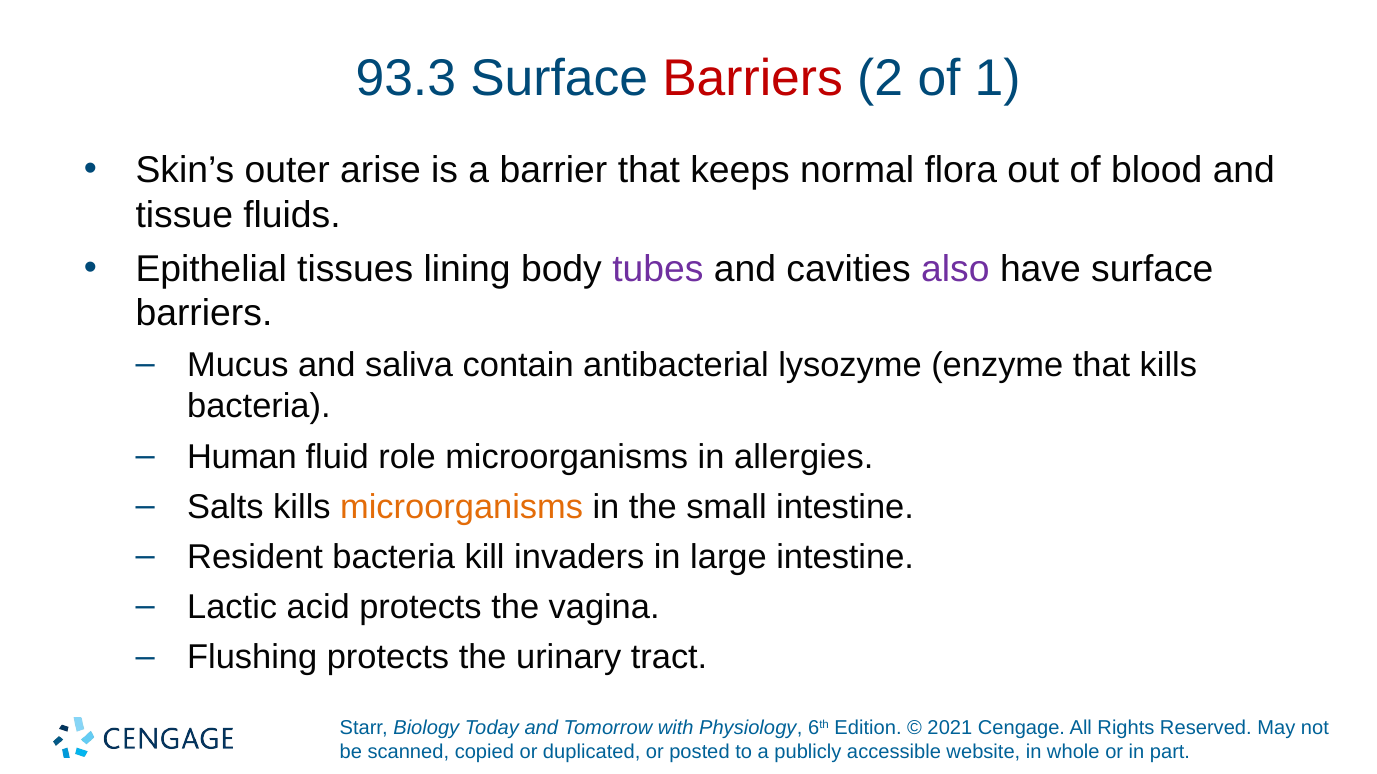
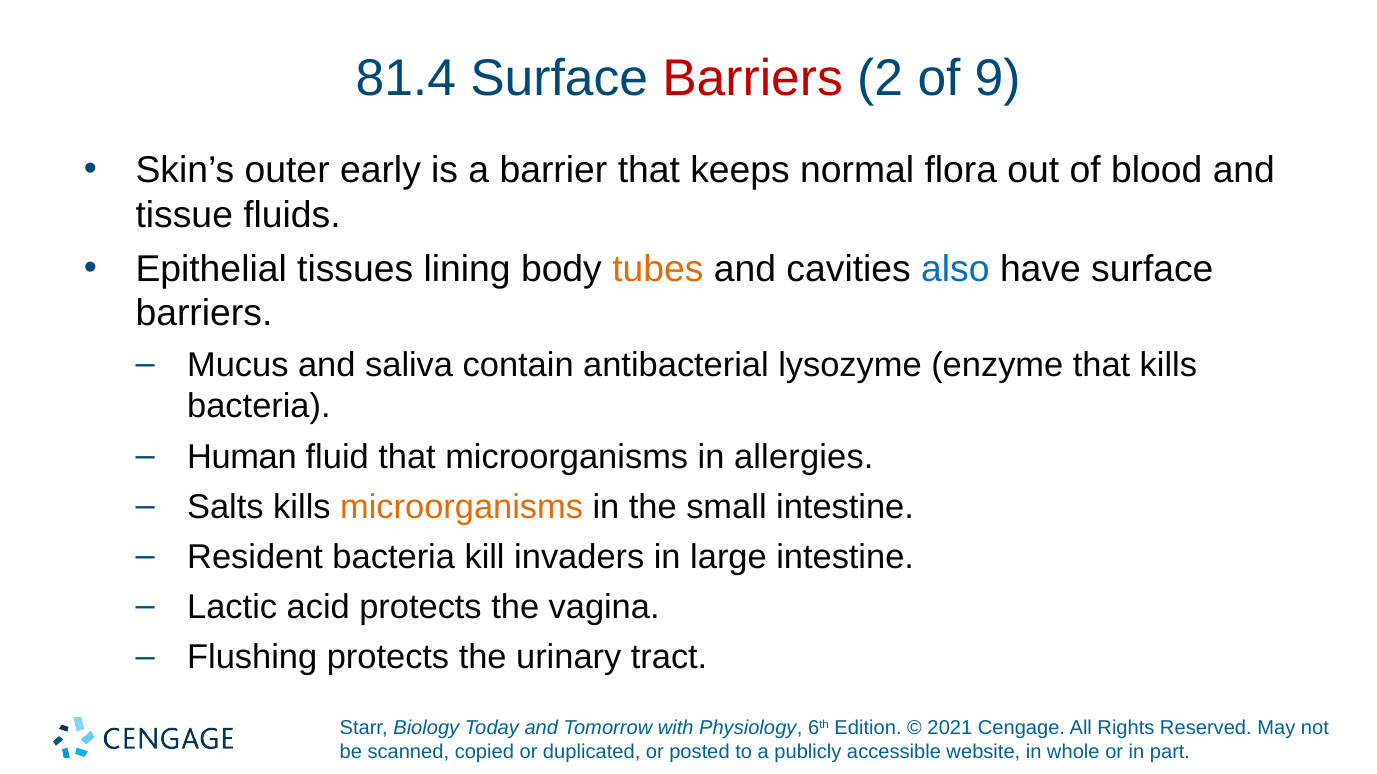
93.3: 93.3 -> 81.4 (406, 79)
1: 1 -> 9 (998, 79)
arise: arise -> early (381, 171)
tubes colour: purple -> orange (658, 269)
also colour: purple -> blue (955, 269)
fluid role: role -> that (407, 457)
